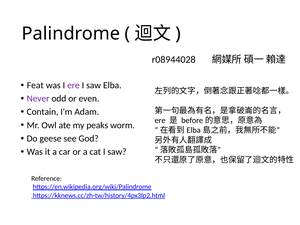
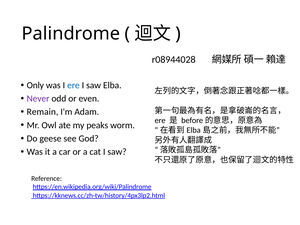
Feat: Feat -> Only (35, 85)
ere colour: purple -> blue (73, 85)
Contain: Contain -> Remain (43, 112)
